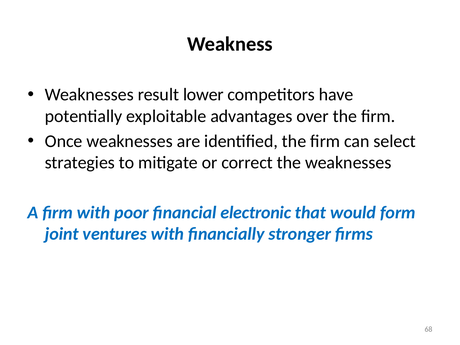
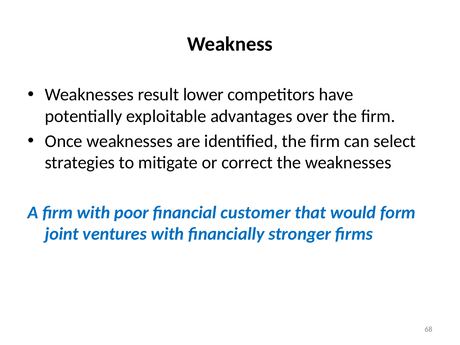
electronic: electronic -> customer (256, 213)
